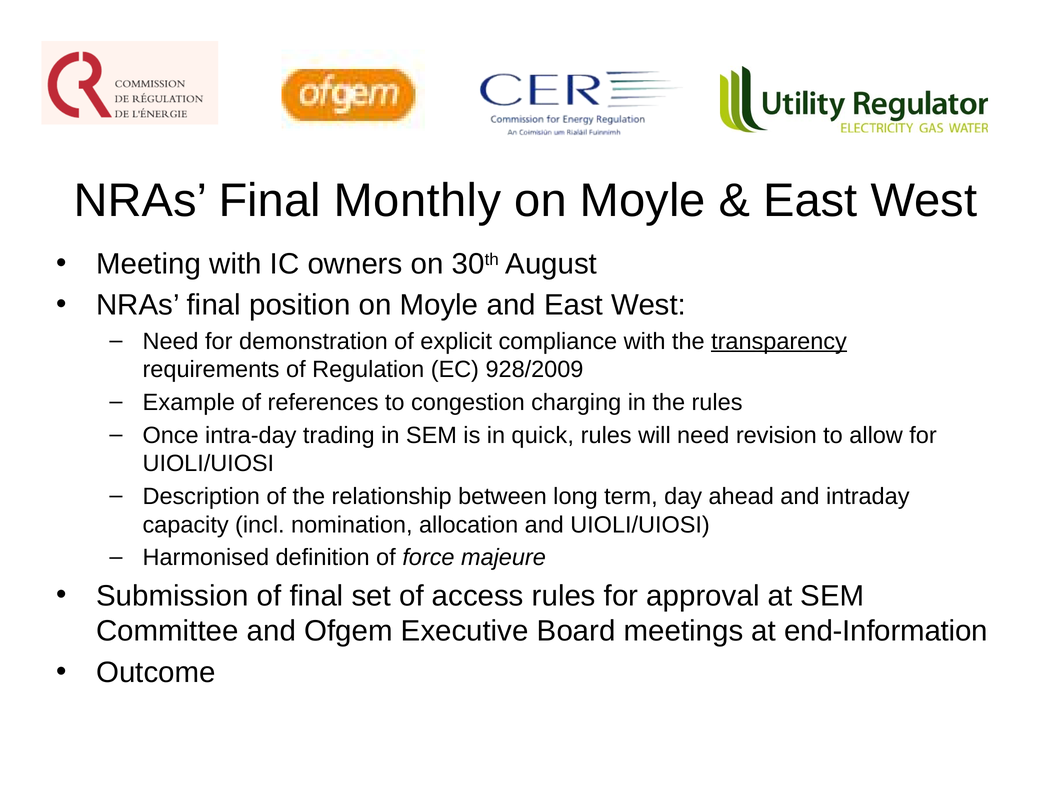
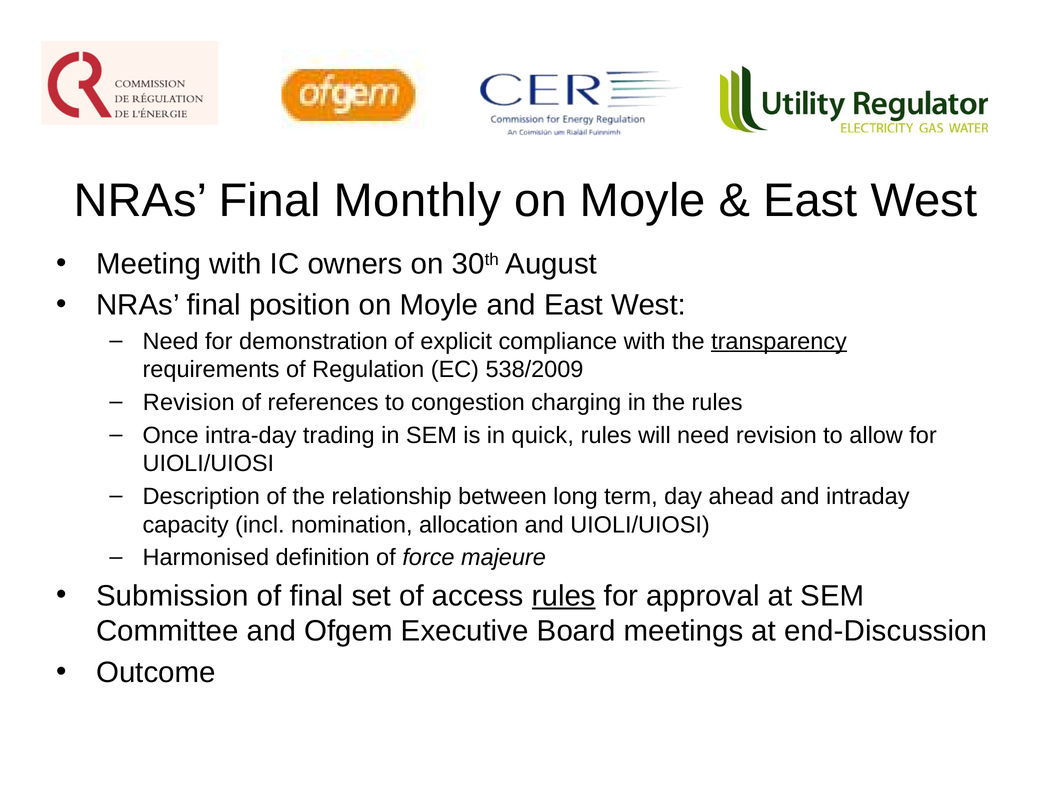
928/2009: 928/2009 -> 538/2009 (534, 370)
Example: Example -> Revision (189, 402)
rules underline: none -> present (564, 596)
end-Information: end-Information -> end-Discussion (886, 631)
